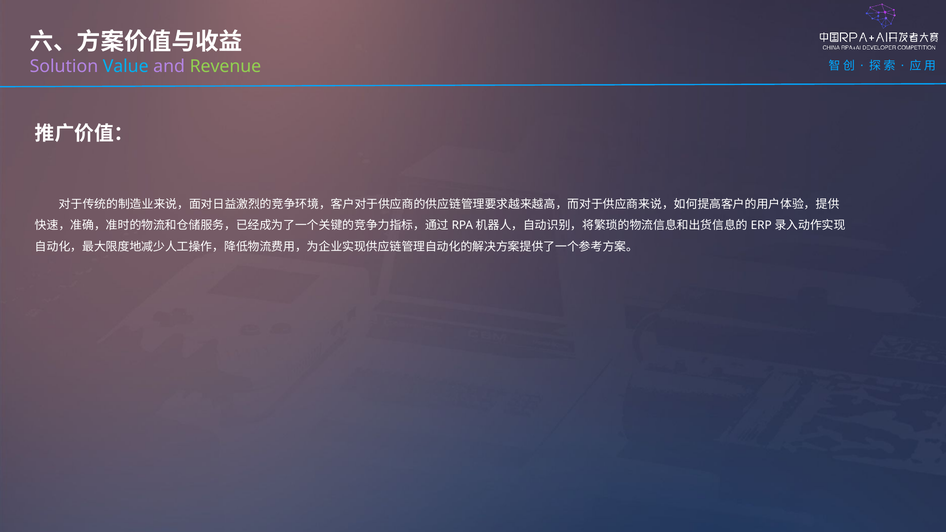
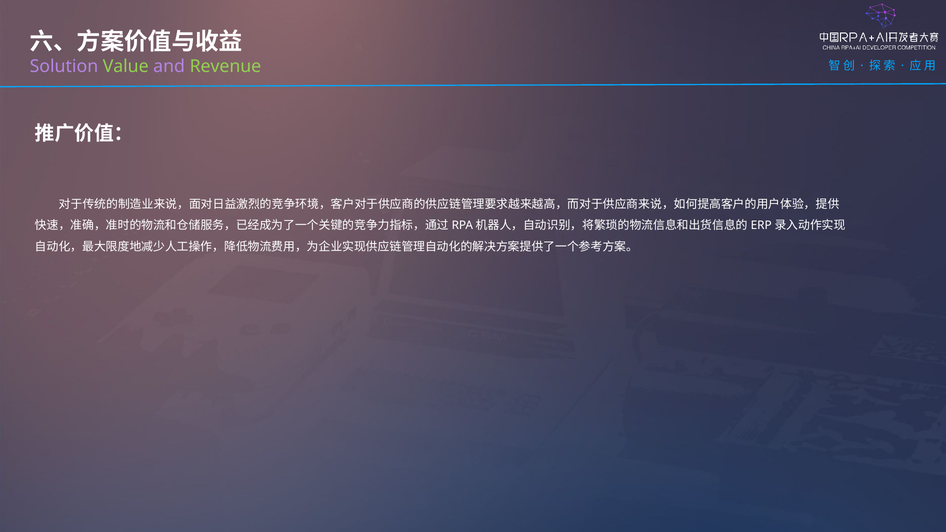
Value colour: light blue -> light green (126, 66)
